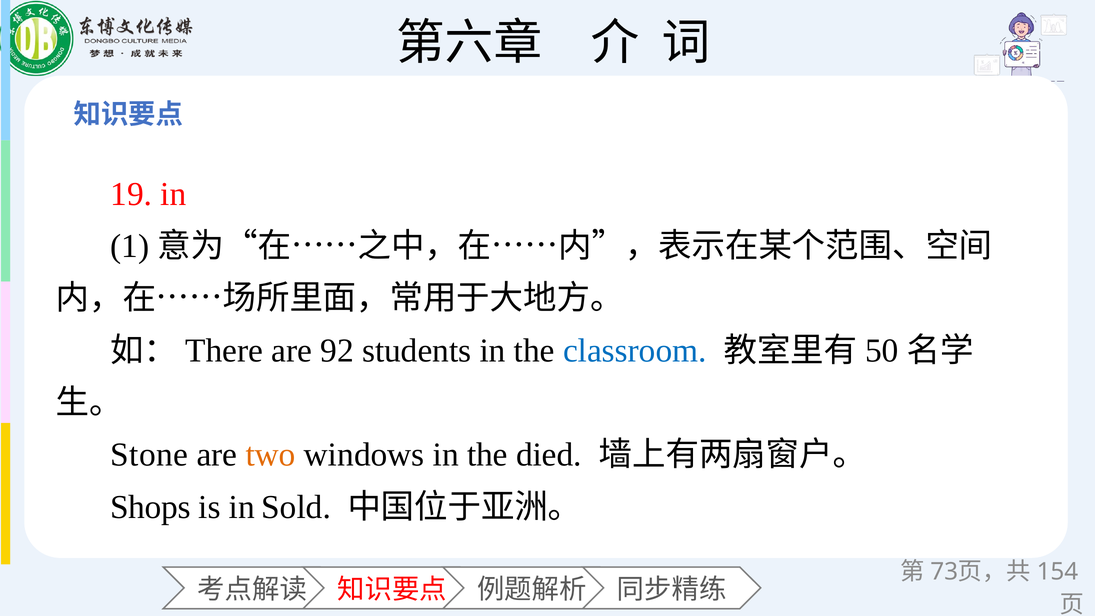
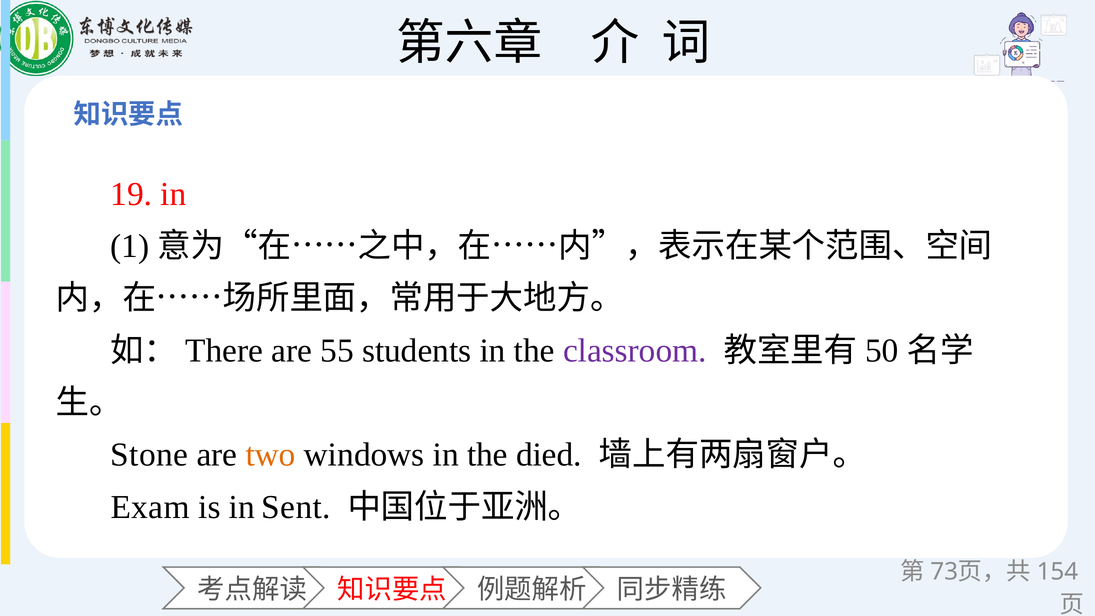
92: 92 -> 55 (337, 351)
classroom colour: blue -> purple (635, 351)
Shops: Shops -> Exam (150, 507)
Sold: Sold -> Sent (296, 507)
